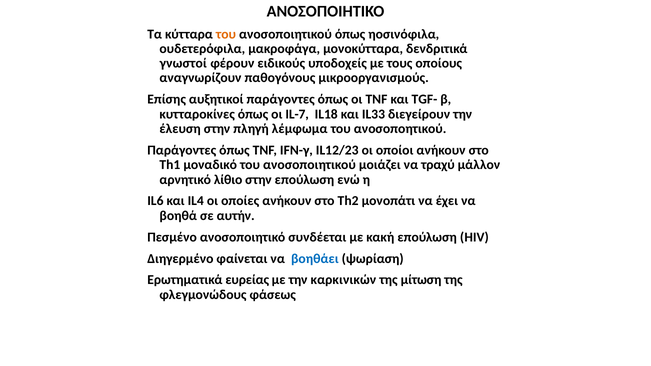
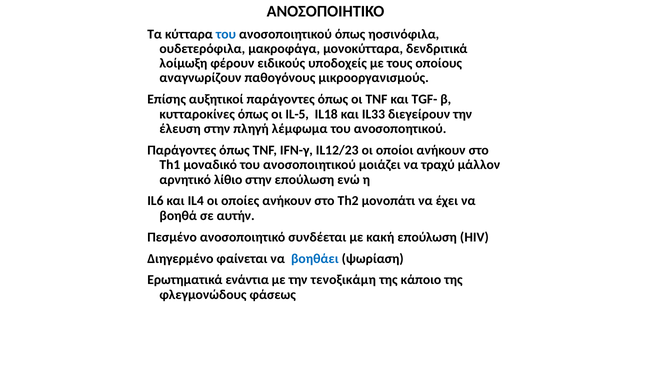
του colour: orange -> blue (226, 34)
γνωστοί: γνωστοί -> λοίμωξη (183, 63)
IL-7: IL-7 -> IL-5 (297, 114)
ευρείας: ευρείας -> ενάντια (247, 280)
καρκινικών: καρκινικών -> τενοξικάμη (343, 280)
μίτωση: μίτωση -> κάποιο (421, 280)
